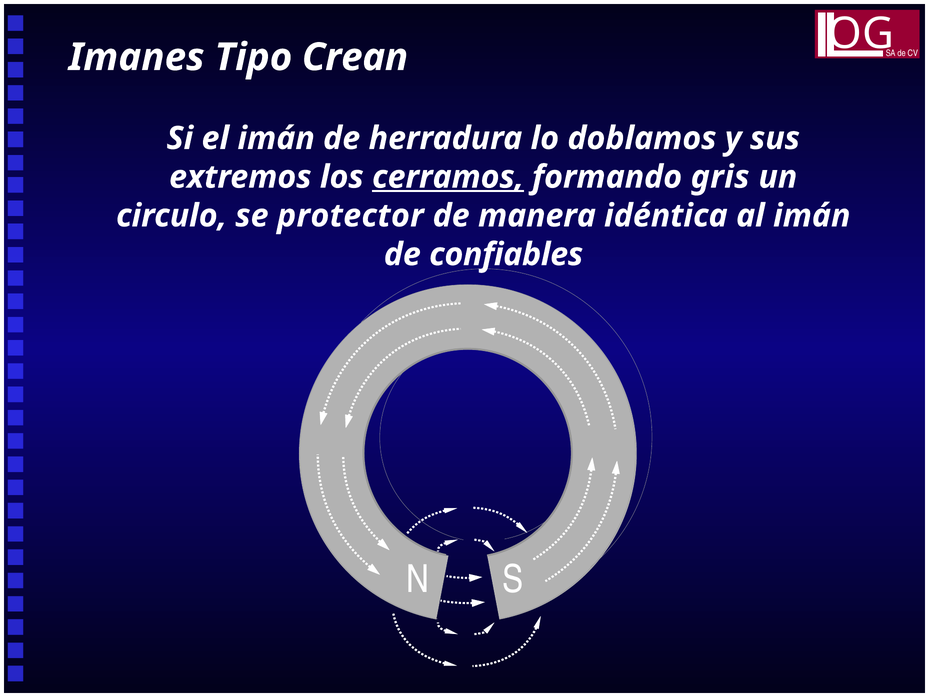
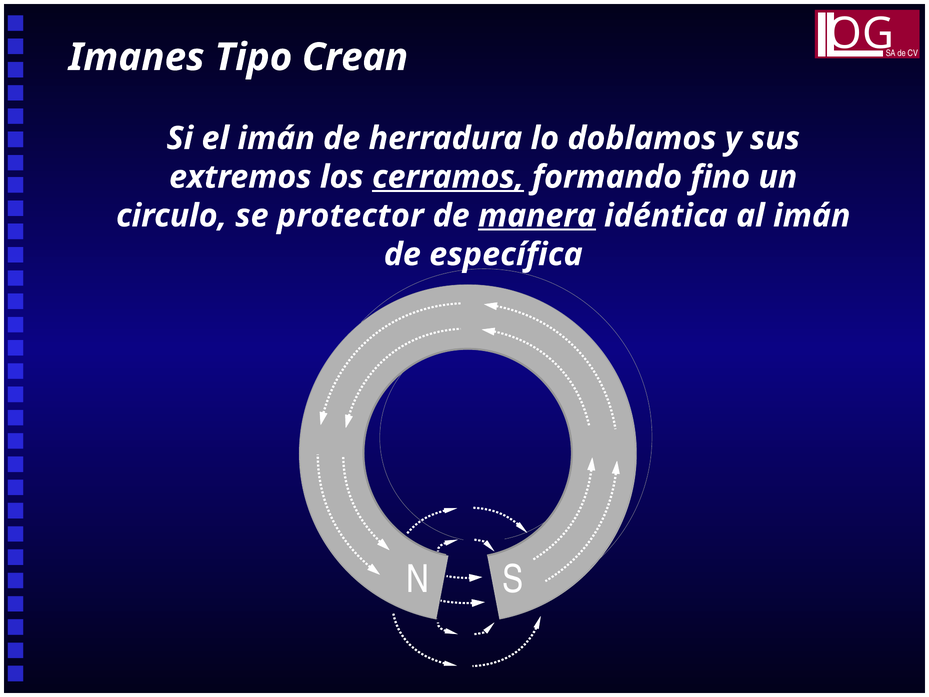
gris: gris -> fino (720, 177)
manera underline: none -> present (537, 216)
confiables: confiables -> específica (506, 254)
